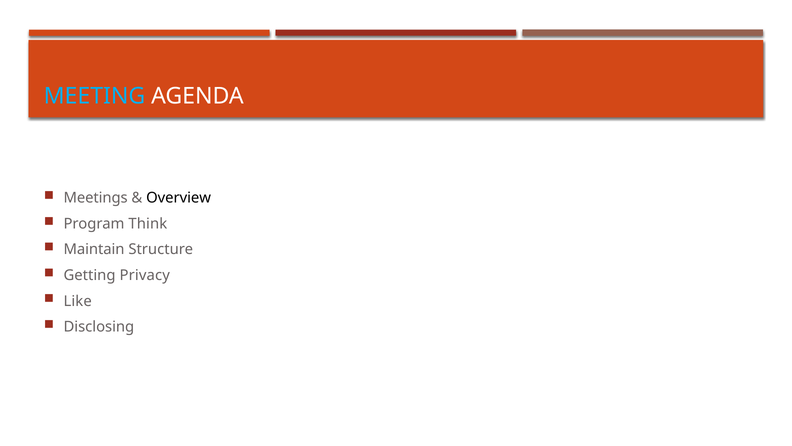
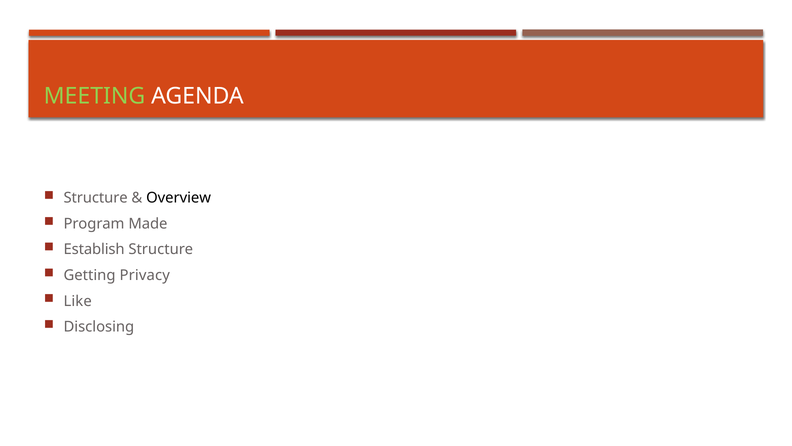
MEETING colour: light blue -> light green (94, 96)
Meetings: Meetings -> Structure (96, 198)
Think: Think -> Made (148, 224)
Maintain: Maintain -> Establish (94, 249)
